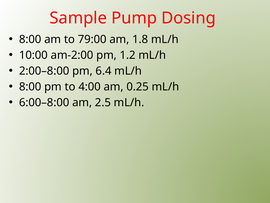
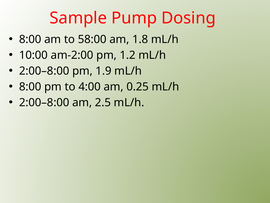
79:00: 79:00 -> 58:00 (92, 39)
6.4: 6.4 -> 1.9 (104, 71)
6:00–8:00: 6:00–8:00 -> 2:00–8:00 (44, 102)
